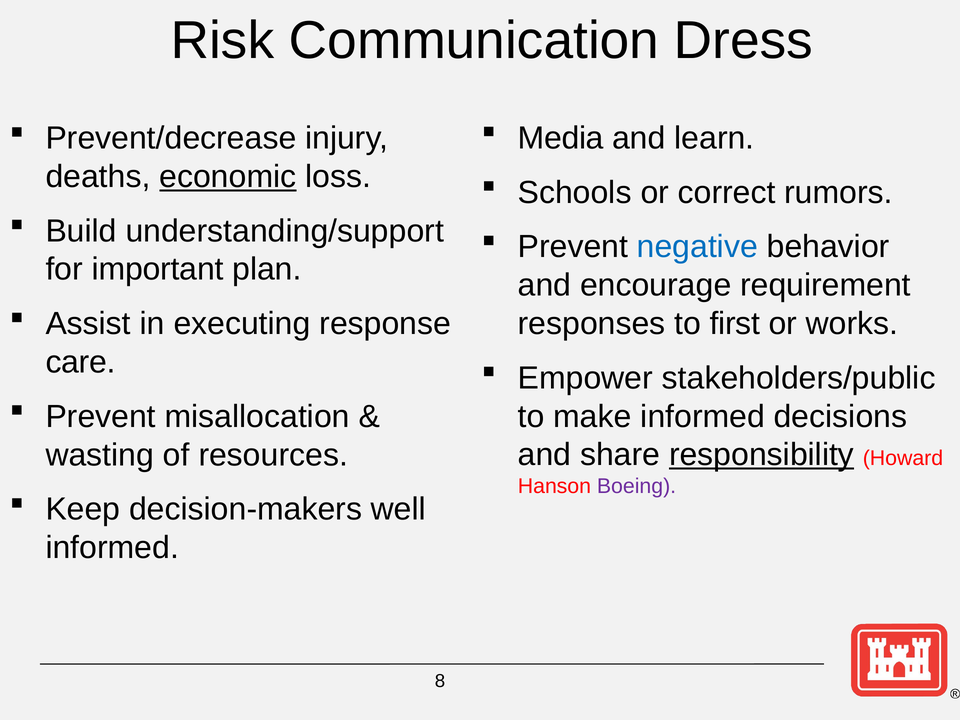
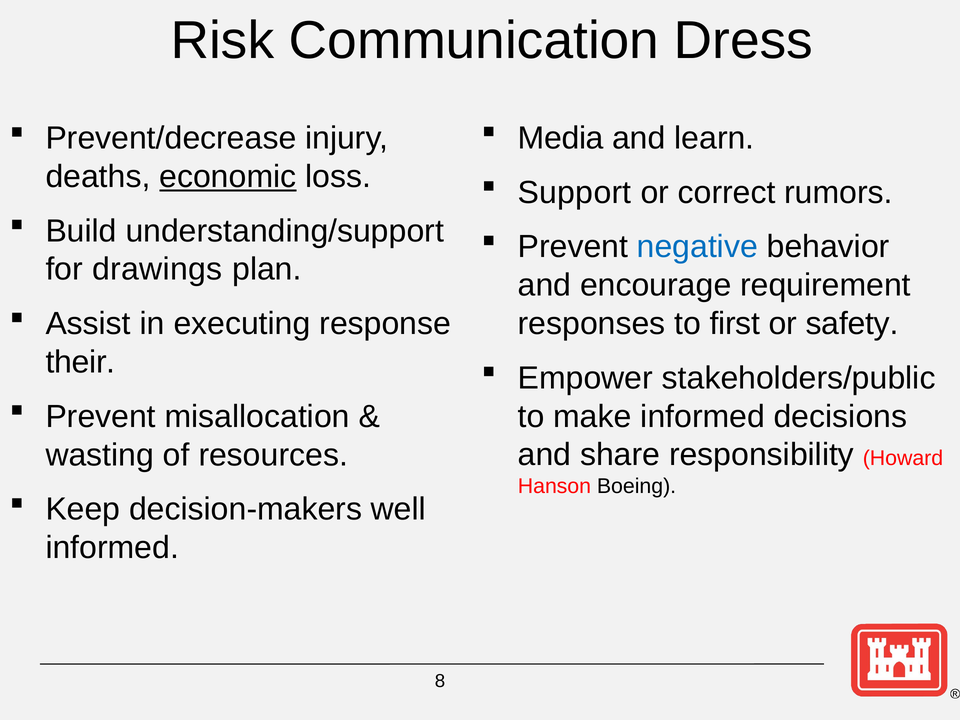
Schools: Schools -> Support (575, 193)
important: important -> drawings (157, 269)
works: works -> safety (852, 324)
care: care -> their (80, 362)
responsibility underline: present -> none (762, 455)
Boeing colour: purple -> black (637, 486)
